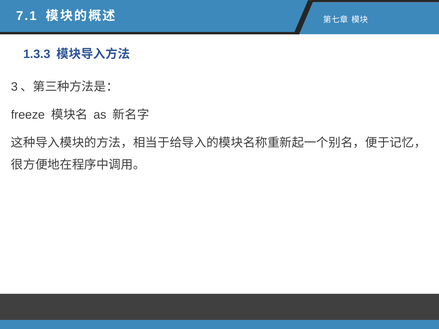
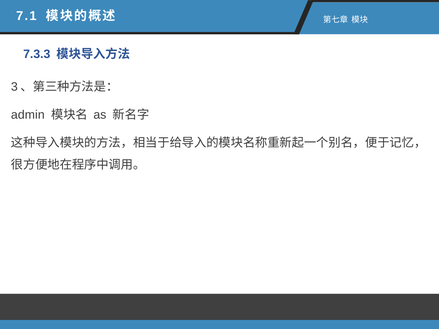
1.3.3: 1.3.3 -> 7.3.3 (37, 54)
freeze: freeze -> admin (28, 115)
